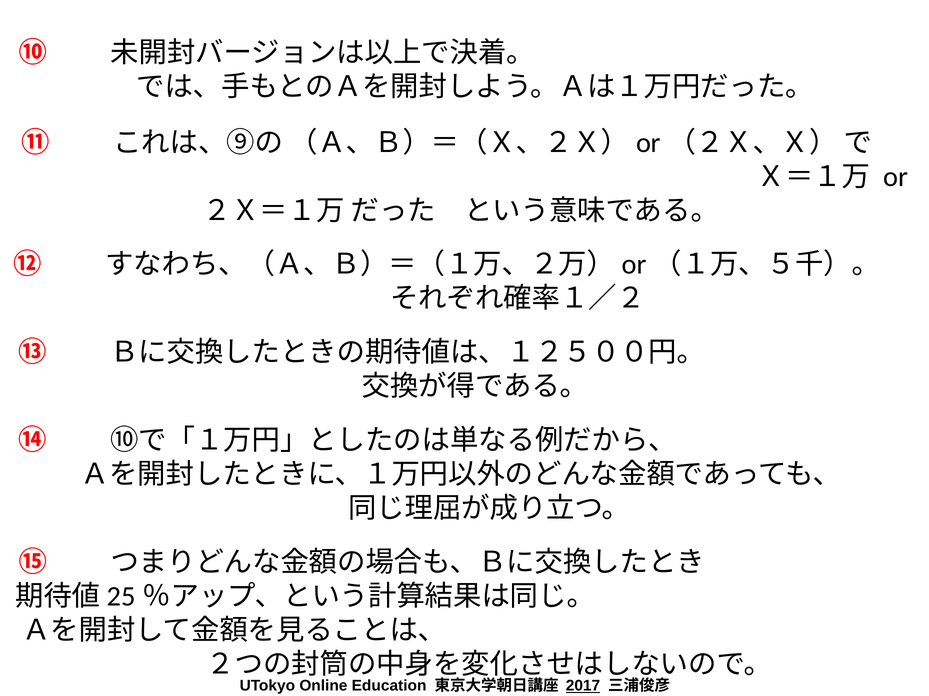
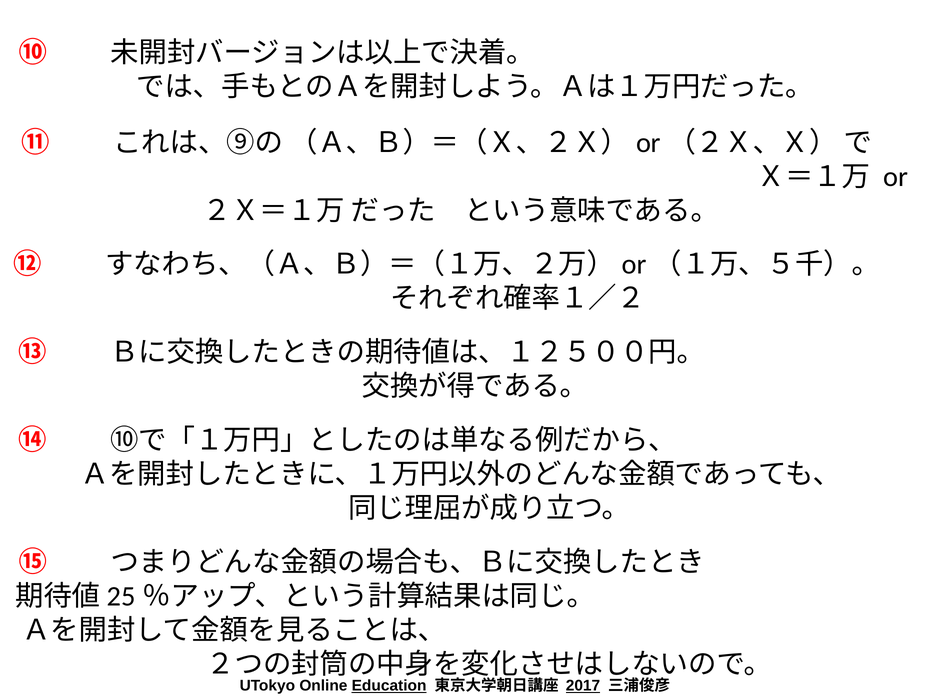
Education underline: none -> present (389, 687)
